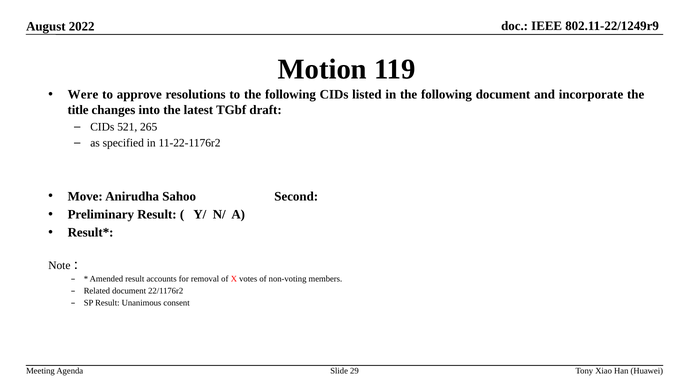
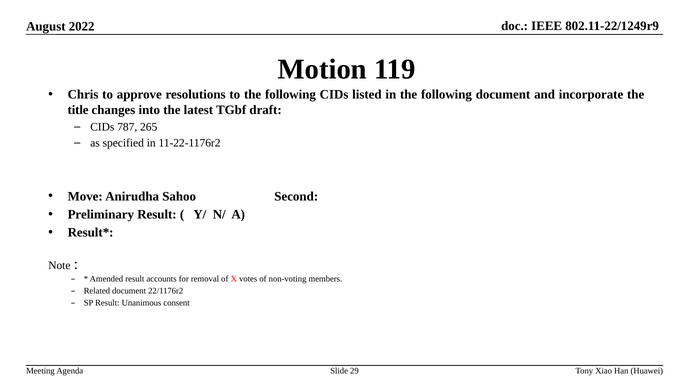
Were: Were -> Chris (83, 95)
521: 521 -> 787 (127, 127)
